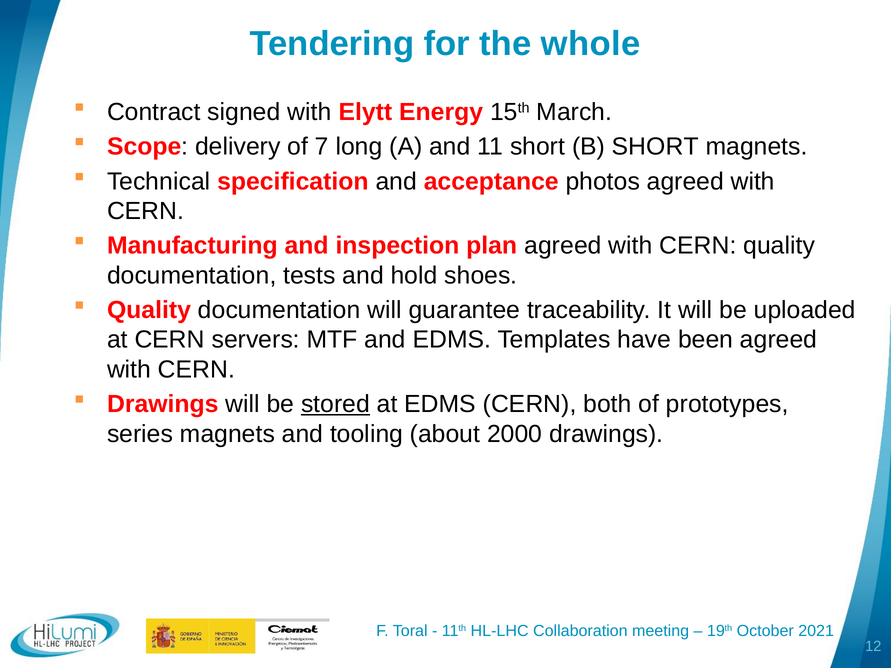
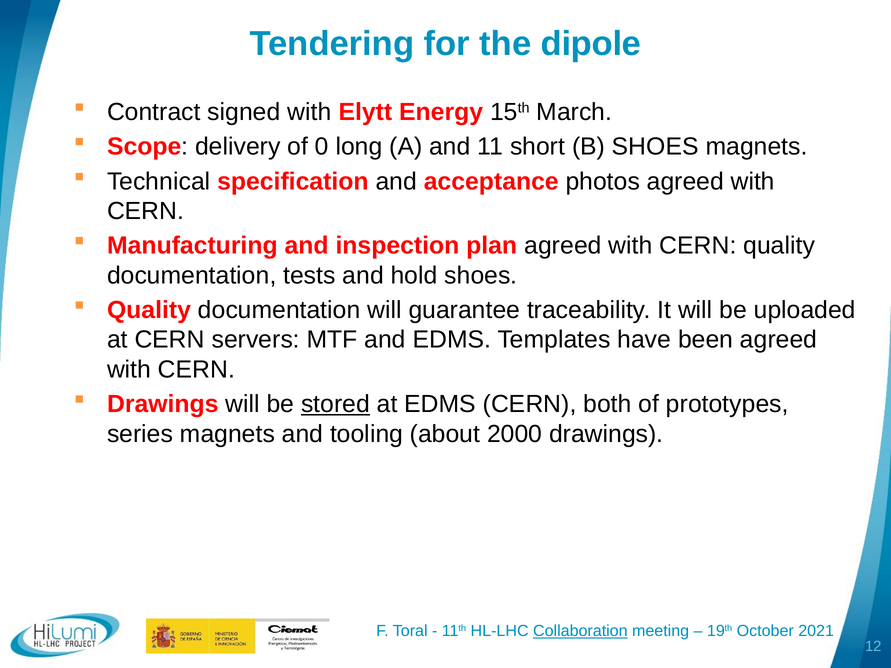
whole: whole -> dipole (591, 44)
7: 7 -> 0 (322, 147)
B SHORT: SHORT -> SHOES (655, 147)
Collaboration underline: none -> present (580, 631)
